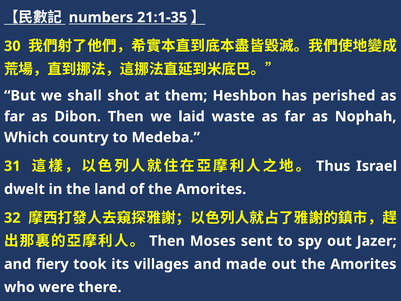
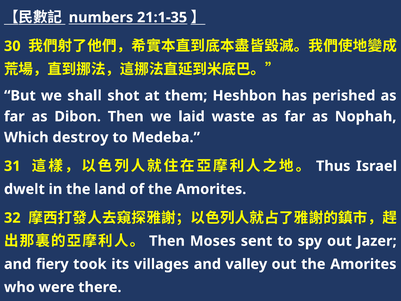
country: country -> destroy (80, 137)
made: made -> valley (246, 264)
